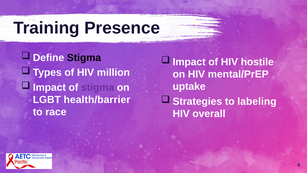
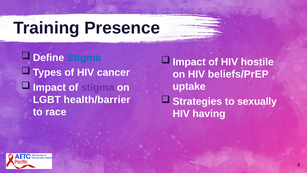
Stigma colour: black -> blue (84, 58)
million: million -> cancer (113, 72)
mental/PrEP: mental/PrEP -> beliefs/PrEP (238, 74)
labeling: labeling -> sexually (257, 101)
overall: overall -> having (209, 114)
